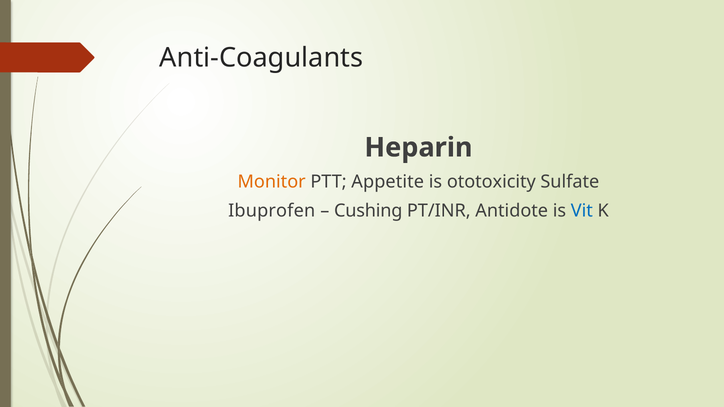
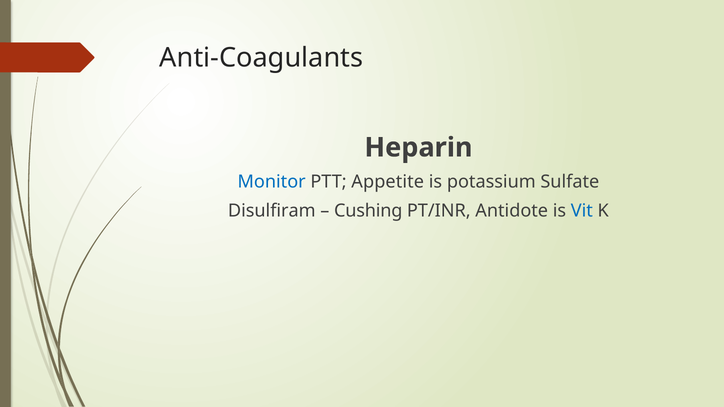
Monitor colour: orange -> blue (272, 182)
ototoxicity: ototoxicity -> potassium (491, 182)
Ibuprofen: Ibuprofen -> Disulfiram (272, 211)
